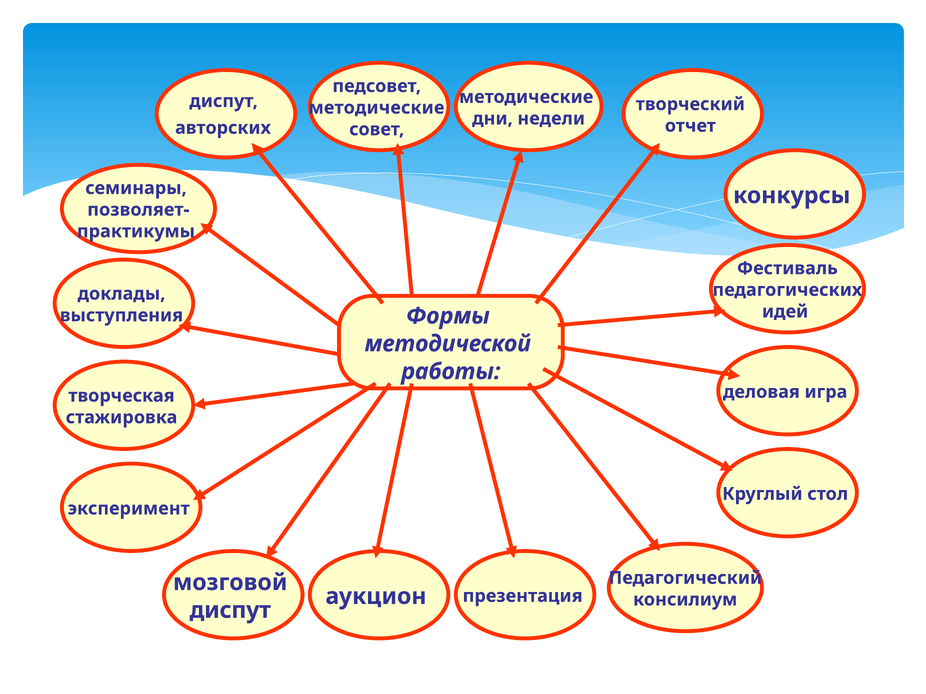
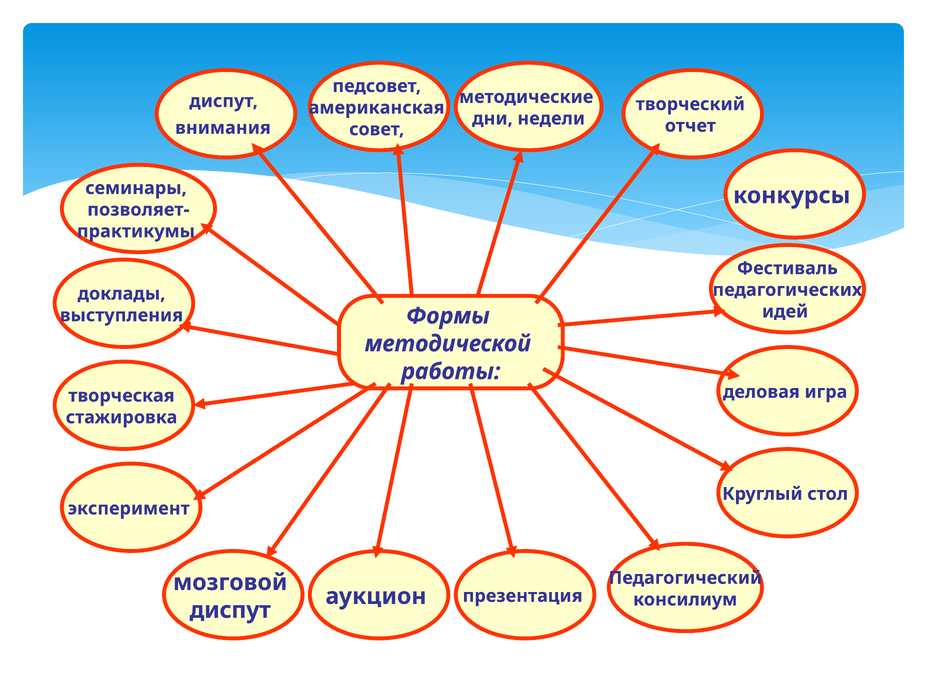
методические: методические -> американская (377, 108)
авторских: авторских -> внимания (223, 128)
